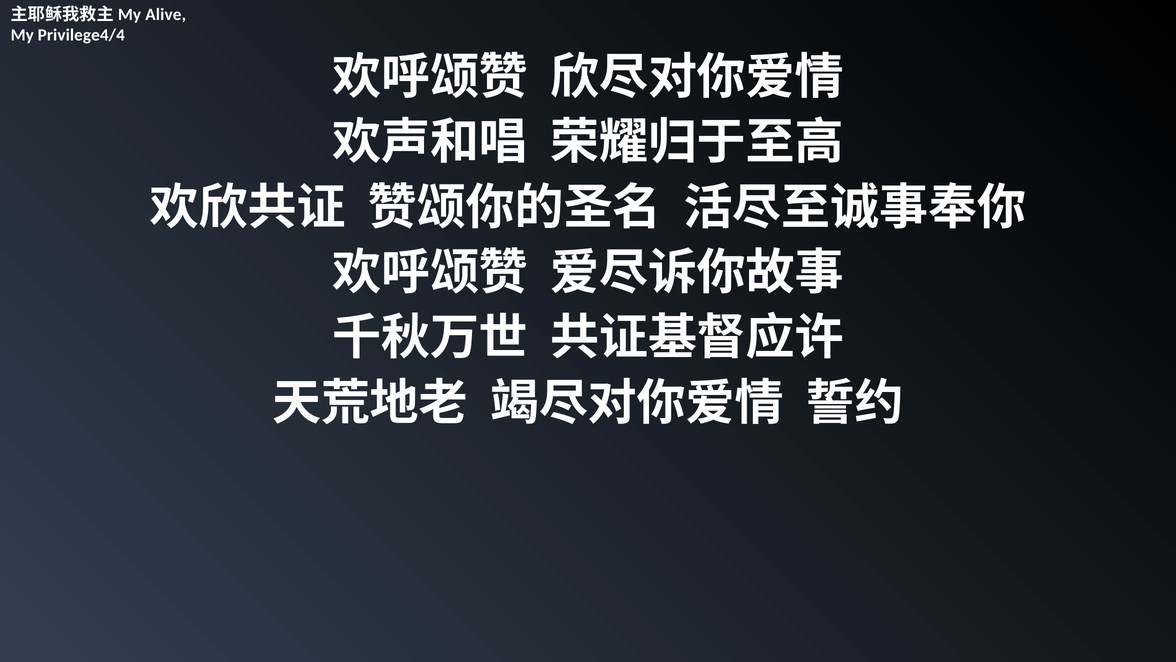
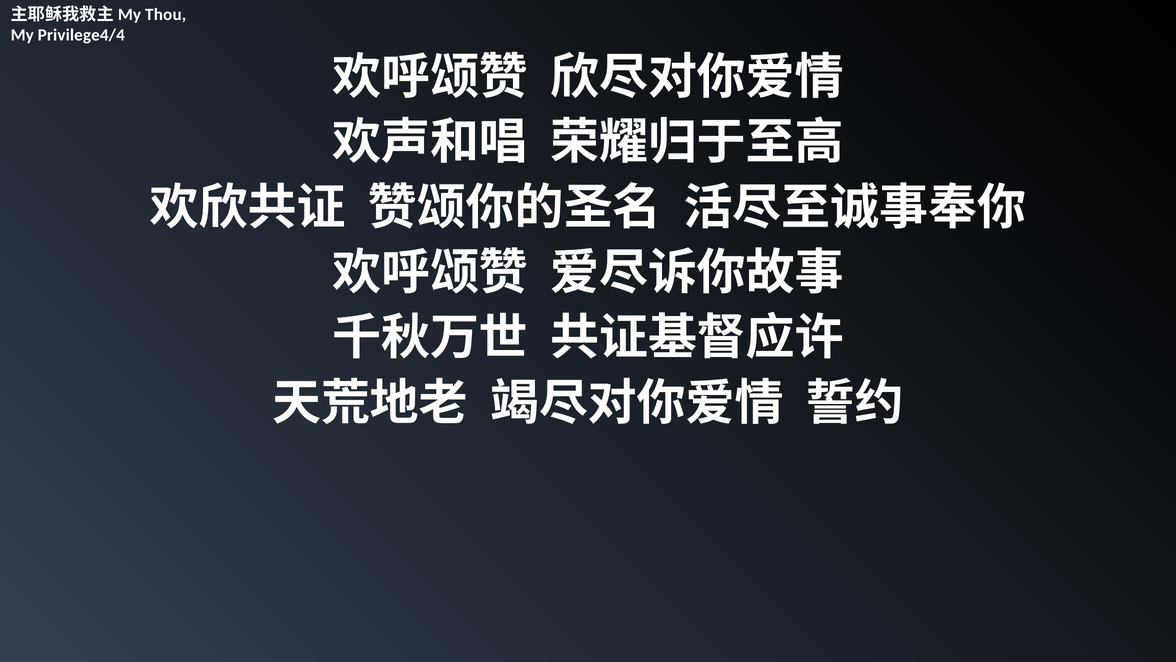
Alive: Alive -> Thou (166, 14)
